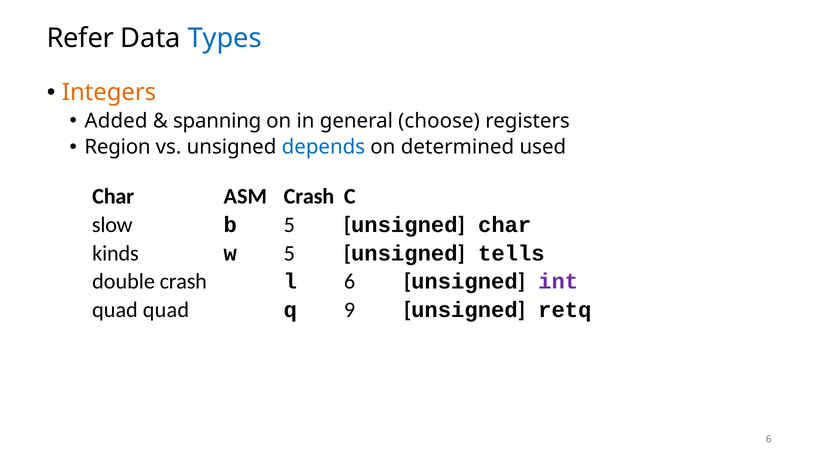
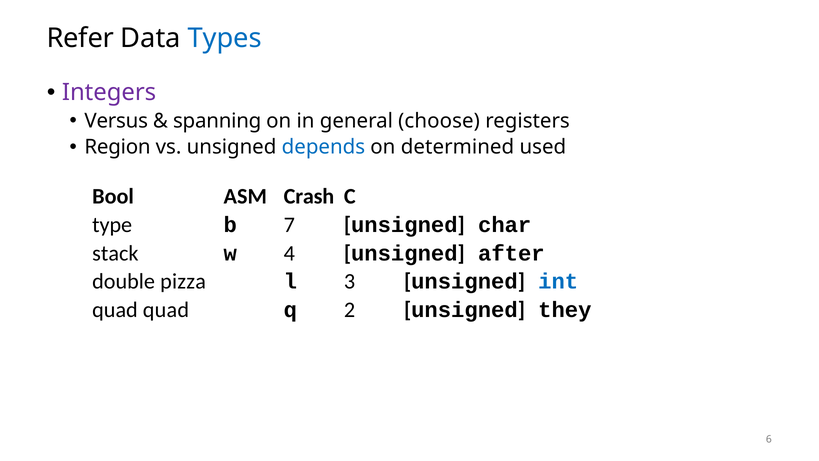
Integers colour: orange -> purple (109, 92)
Added: Added -> Versus (116, 121)
Char: Char -> Bool (113, 196)
slow: slow -> type (112, 225)
b 5: 5 -> 7 (289, 225)
kinds: kinds -> stack (115, 253)
w 5: 5 -> 4 (289, 253)
tells: tells -> after (511, 253)
double crash: crash -> pizza (183, 281)
l 6: 6 -> 3 (349, 281)
int colour: purple -> blue (558, 281)
9: 9 -> 2 (349, 310)
retq: retq -> they (565, 310)
